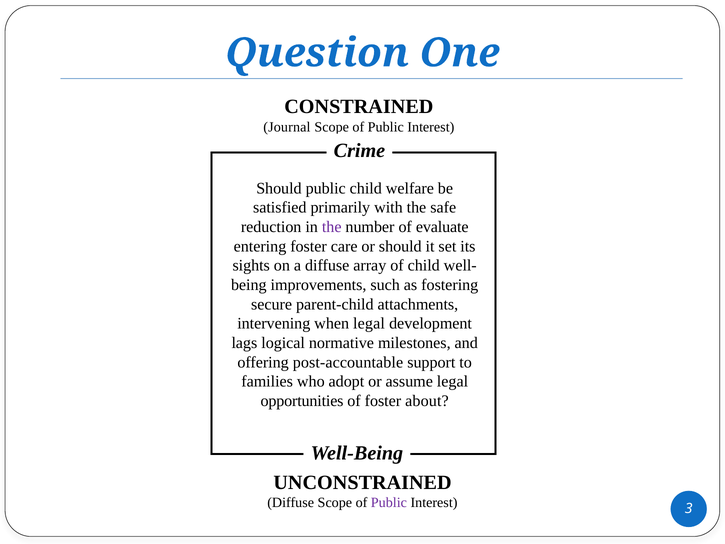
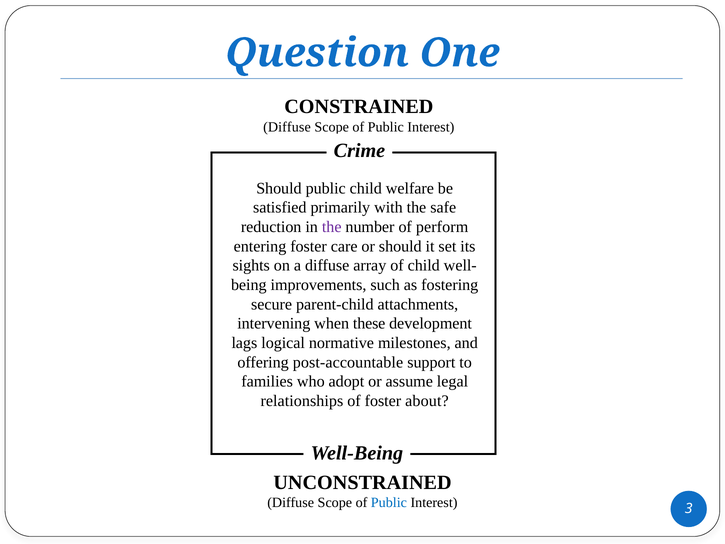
Journal: Journal -> Diffuse (287, 127)
evaluate: evaluate -> perform (442, 227)
when legal: legal -> these (369, 323)
opportunities: opportunities -> relationships (302, 401)
Public colour: purple -> blue (389, 502)
